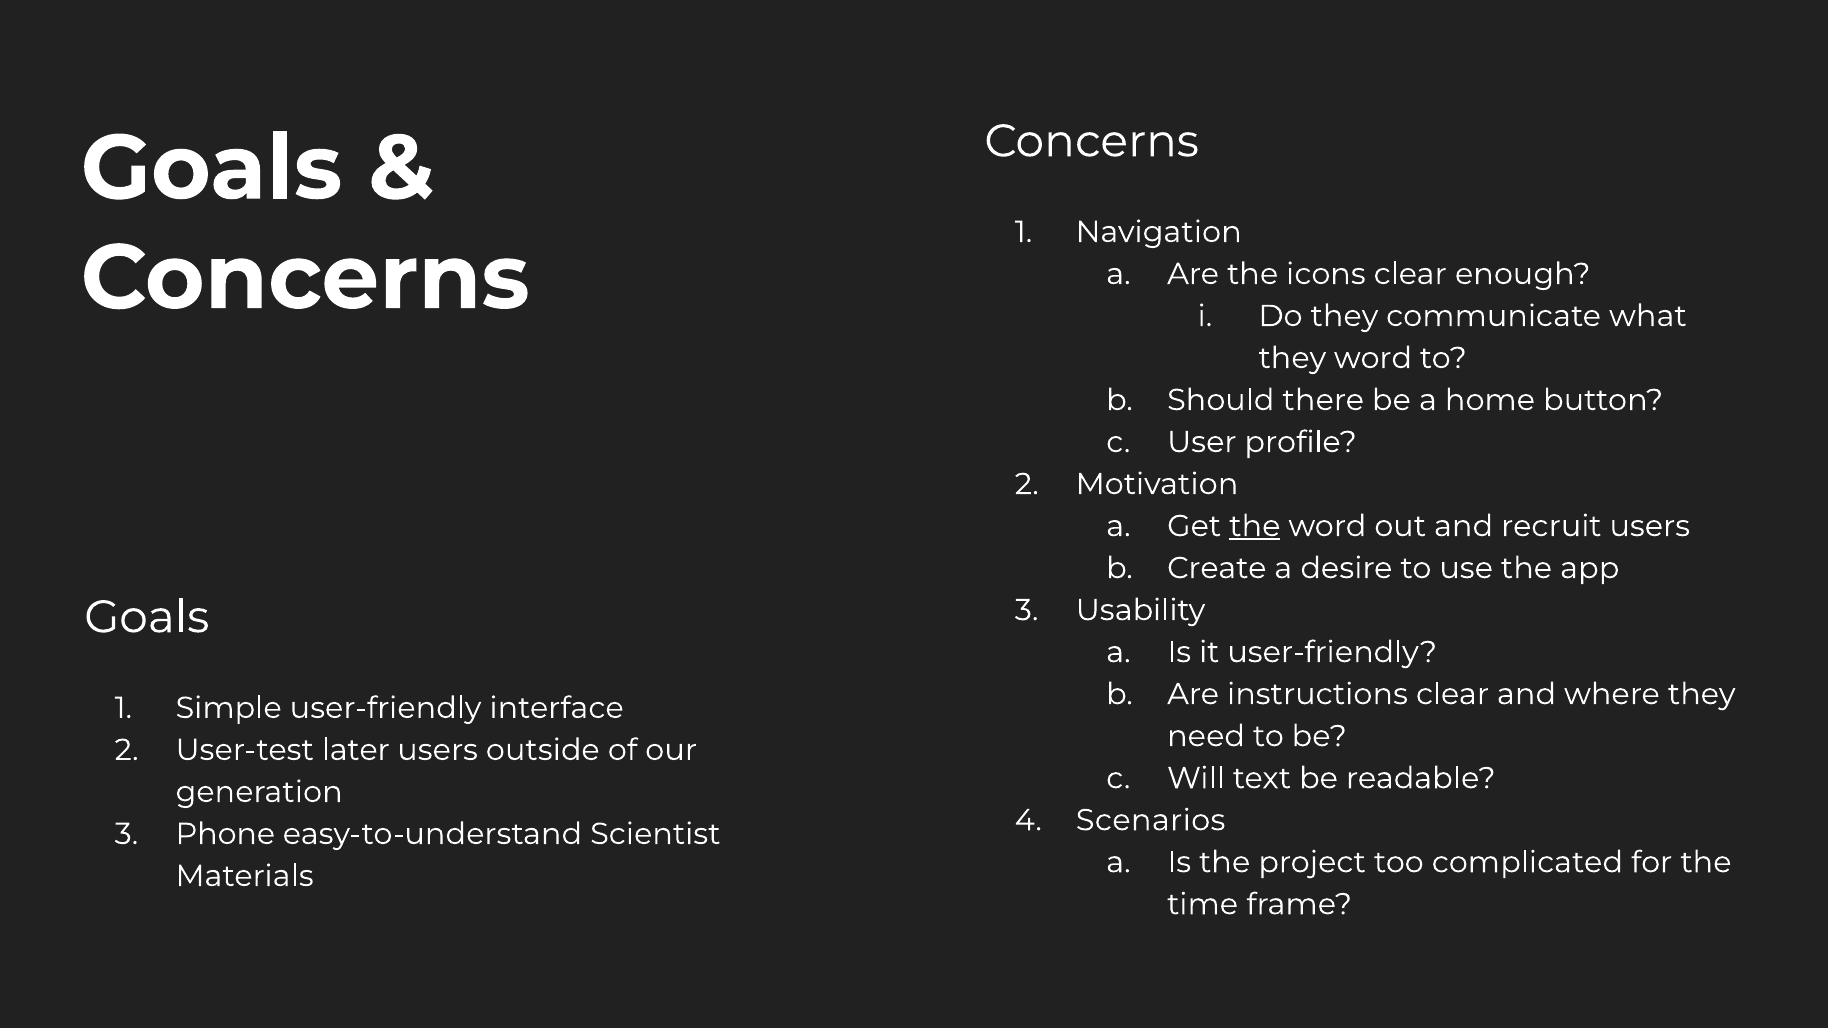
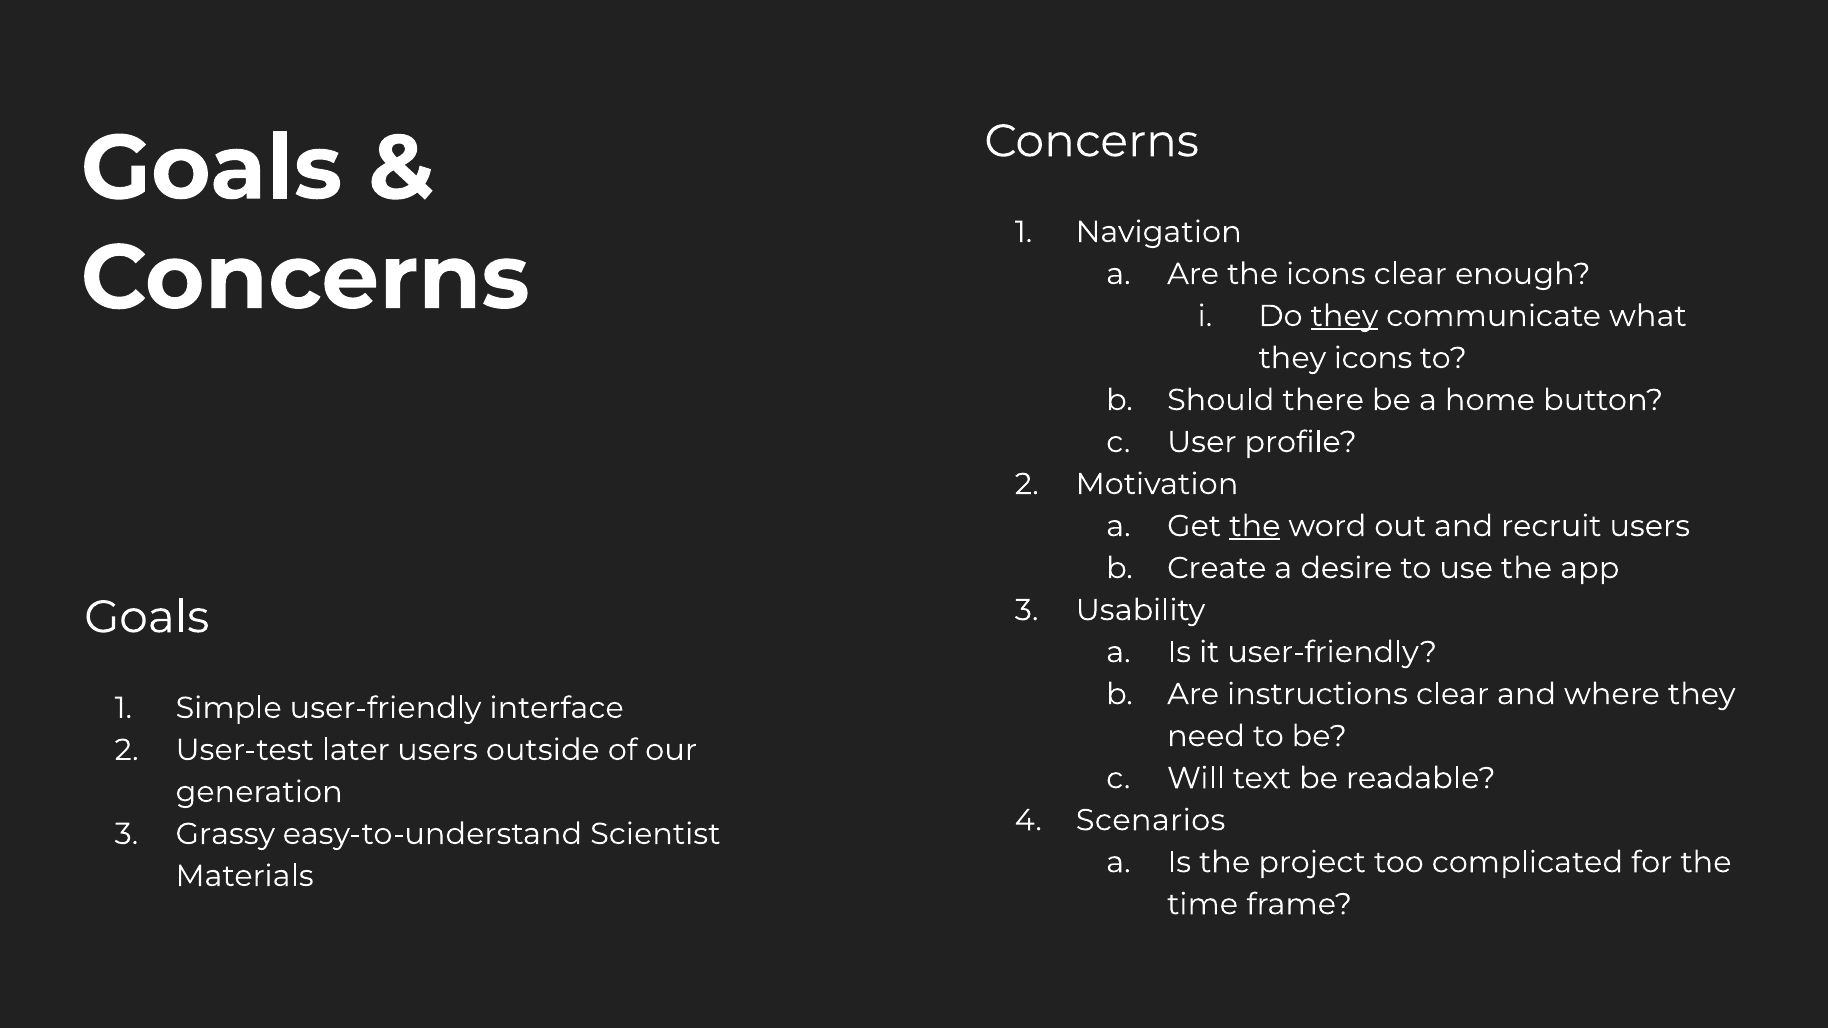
they underline: none -> present (1344, 316)
they word: word -> icons (1373, 358)
Phone: Phone -> Grassy (225, 834)
